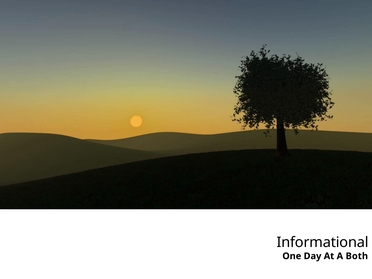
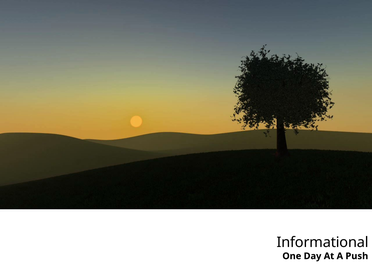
Both: Both -> Push (357, 256)
